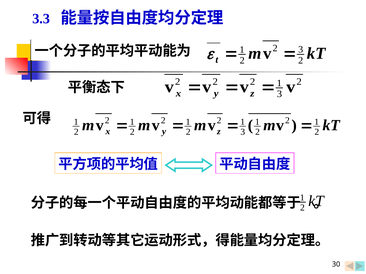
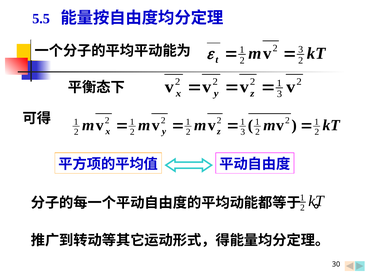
3.3: 3.3 -> 5.5 (41, 19)
